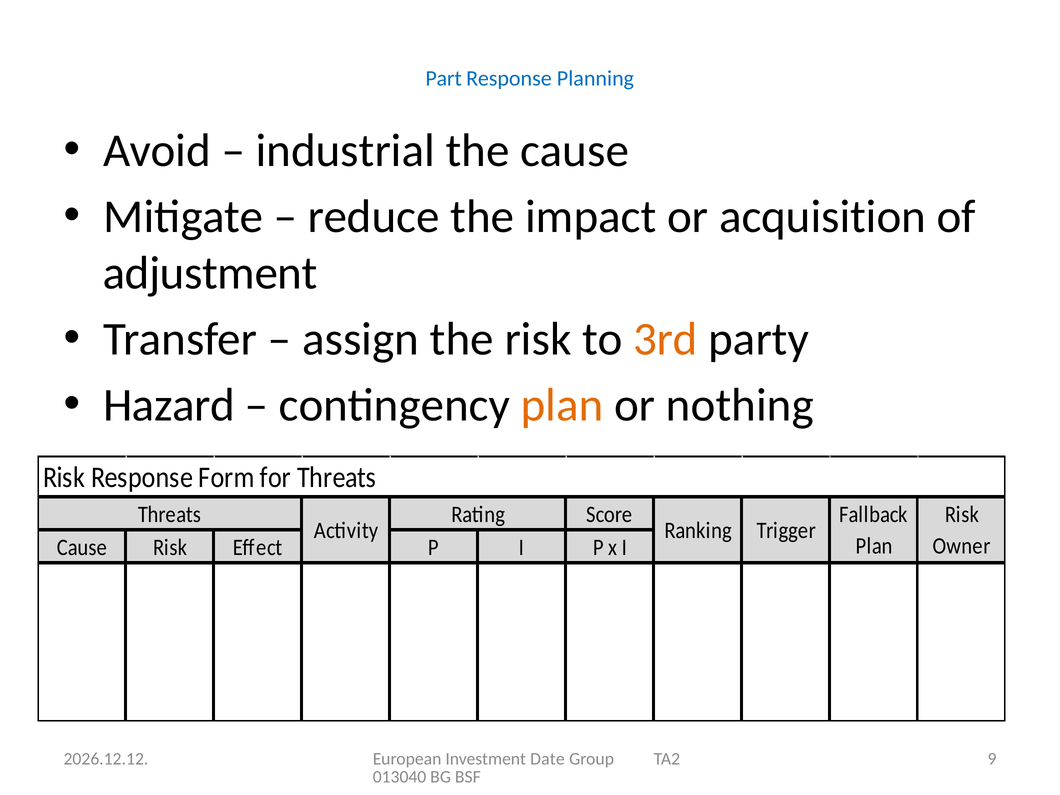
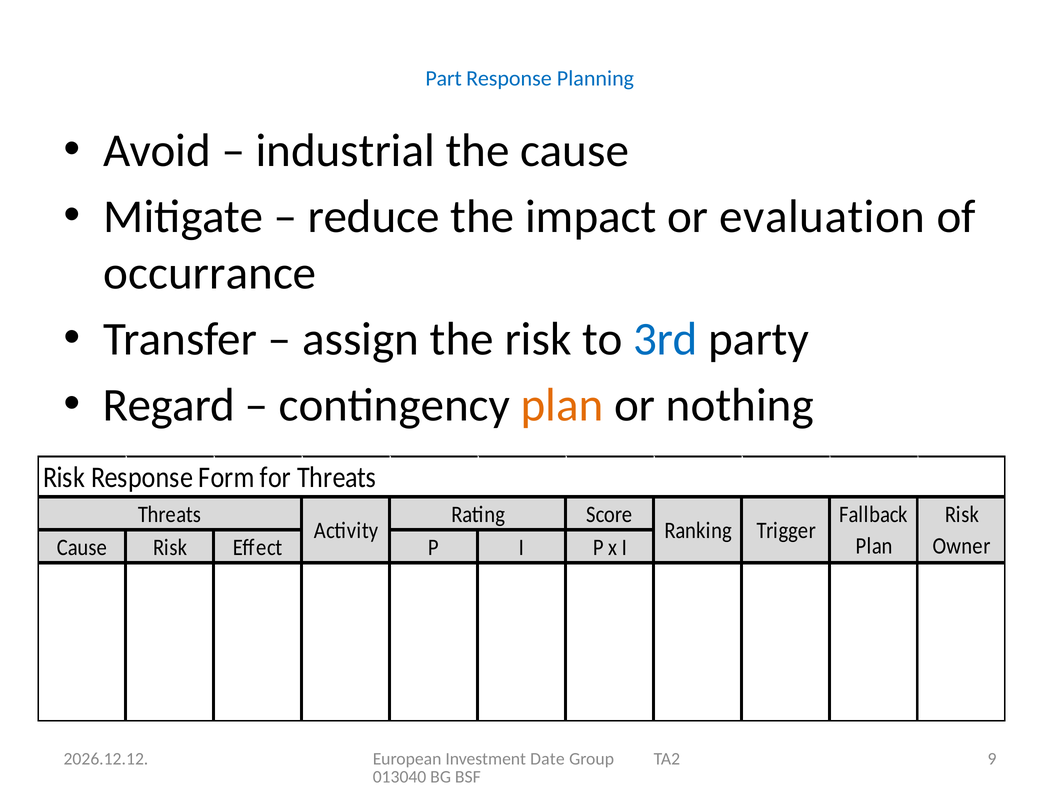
acquisition: acquisition -> evaluation (822, 217)
adjustment: adjustment -> occurrance (210, 273)
3rd colour: orange -> blue (665, 339)
Hazard: Hazard -> Regard (169, 405)
